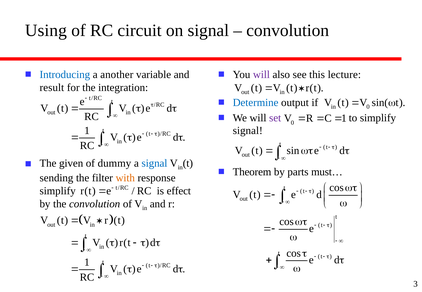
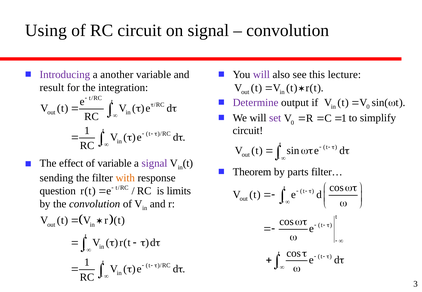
Introducing colour: blue -> purple (65, 75)
Determine colour: blue -> purple (256, 103)
signal: signal -> circuit (248, 131)
given: given -> effect (71, 163)
of dummy: dummy -> variable (115, 163)
signal colour: blue -> purple (154, 163)
must…: must… -> filter… (327, 172)
simplify: simplify -> question (58, 191)
effect: effect -> limits (179, 191)
